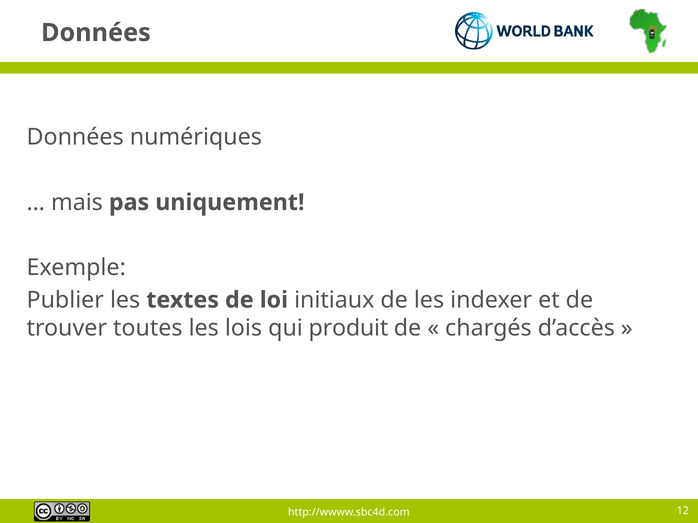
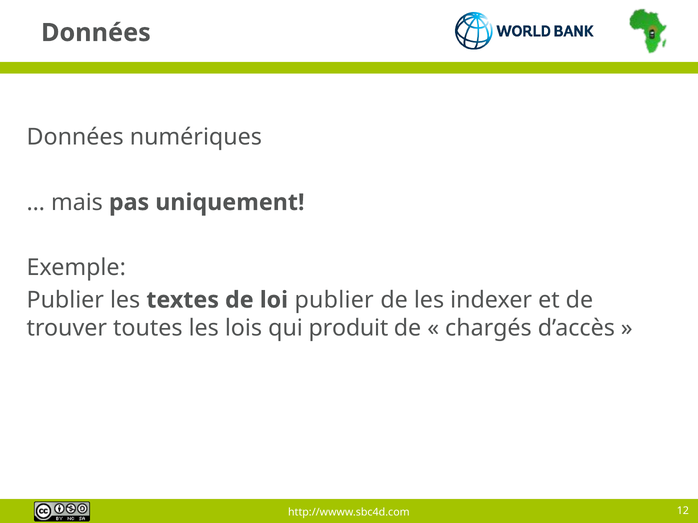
loi initiaux: initiaux -> publier (334, 300)
